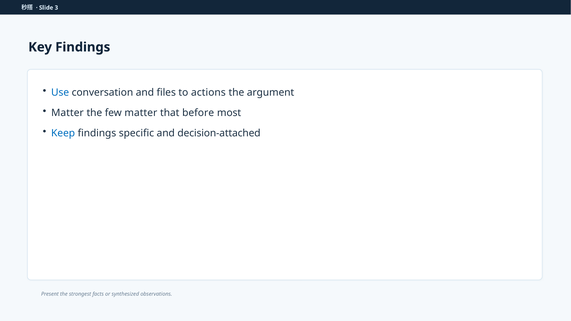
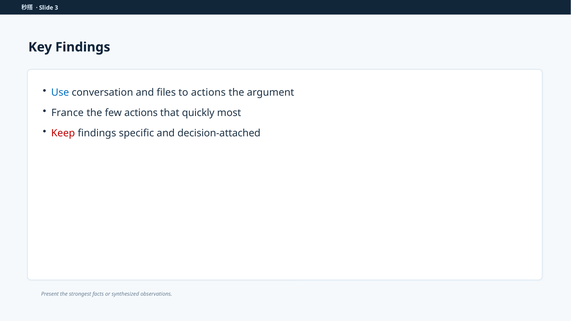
Matter: Matter -> France (67, 113)
few matter: matter -> actions (141, 113)
before: before -> quickly (198, 113)
Keep colour: blue -> red (63, 133)
